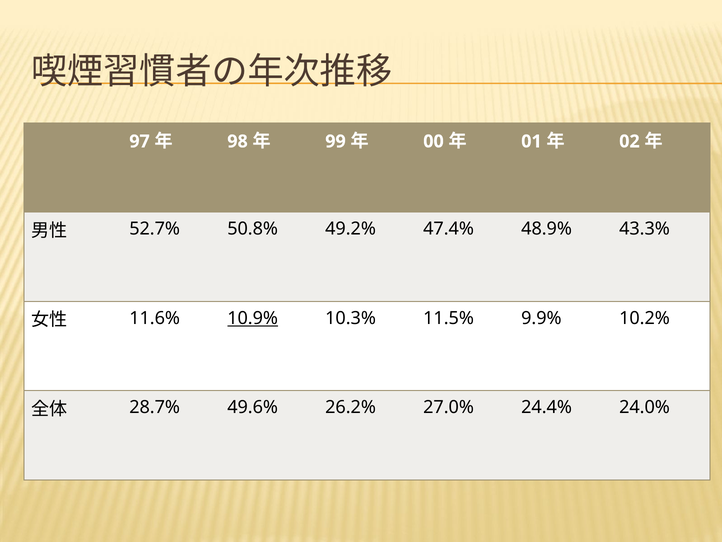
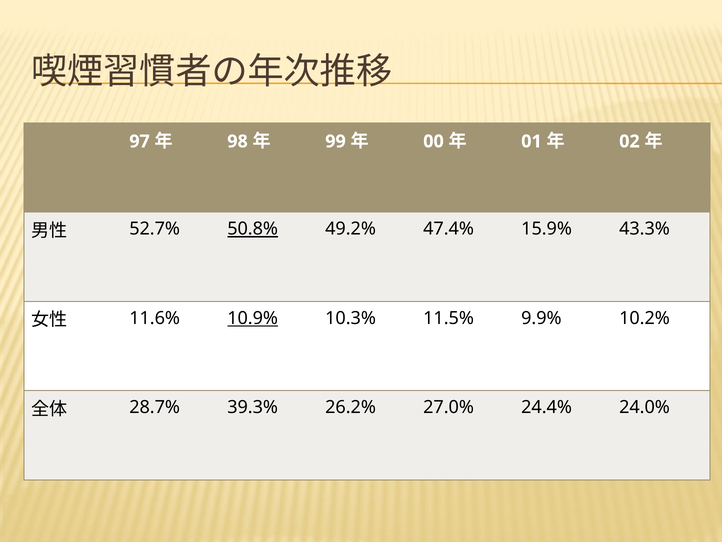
50.8% underline: none -> present (253, 229)
48.9%: 48.9% -> 15.9% (547, 229)
49.6%: 49.6% -> 39.3% (253, 407)
